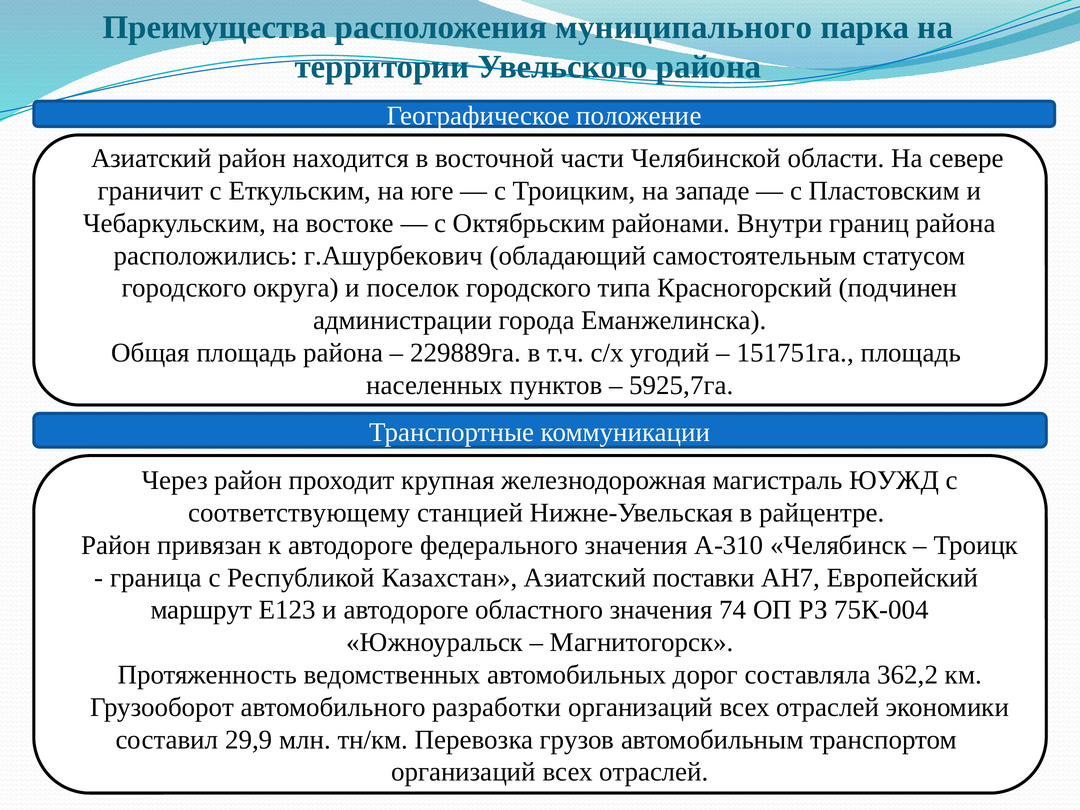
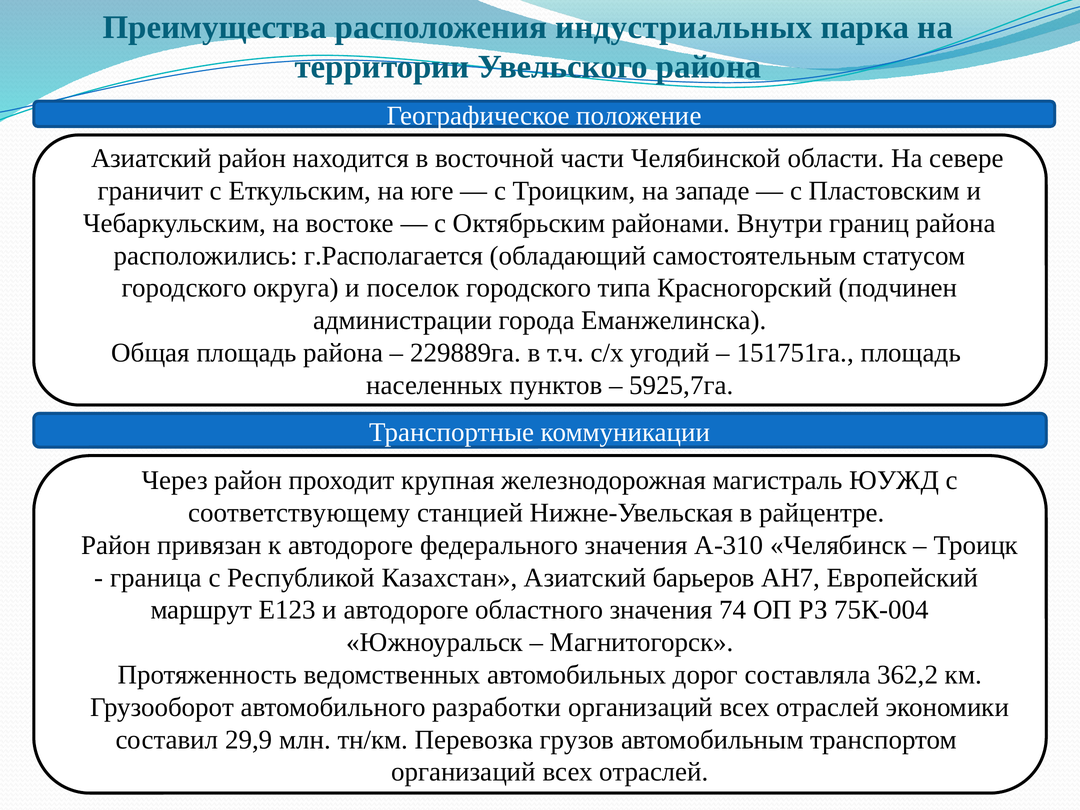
муниципального: муниципального -> индустриальных (684, 27)
г.Ашурбекович: г.Ашурбекович -> г.Располагается (394, 256)
поставки: поставки -> барьеров (704, 578)
